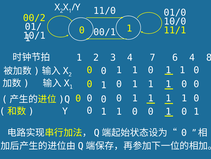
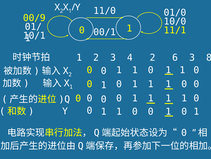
00/2: 00/2 -> 00/9 (34, 18)
4 7: 7 -> 2 (153, 57)
6 4: 4 -> 3 (192, 57)
